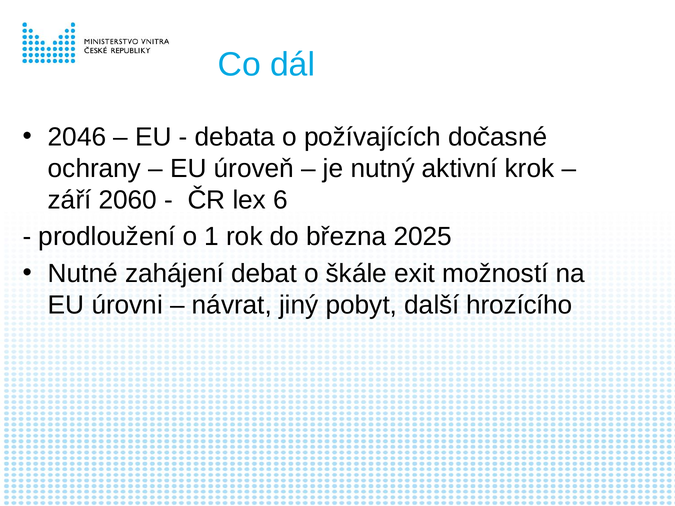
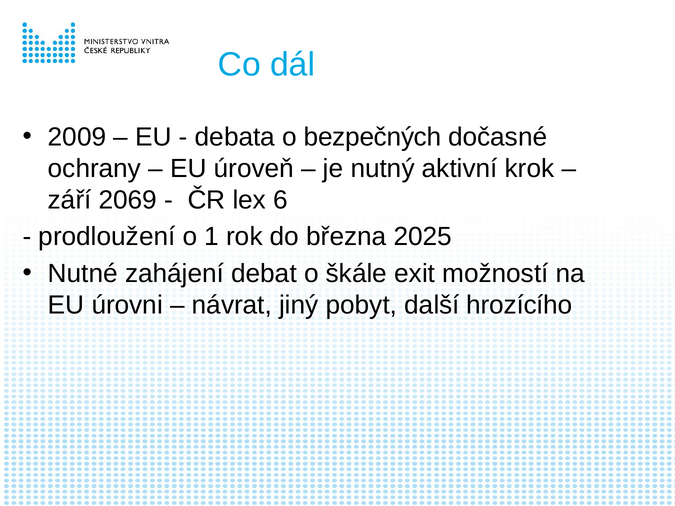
2046: 2046 -> 2009 (77, 137)
požívajících: požívajících -> bezpečných (373, 137)
2060: 2060 -> 2069 (128, 200)
